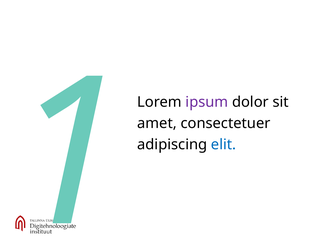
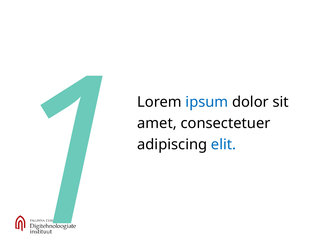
ipsum colour: purple -> blue (207, 102)
